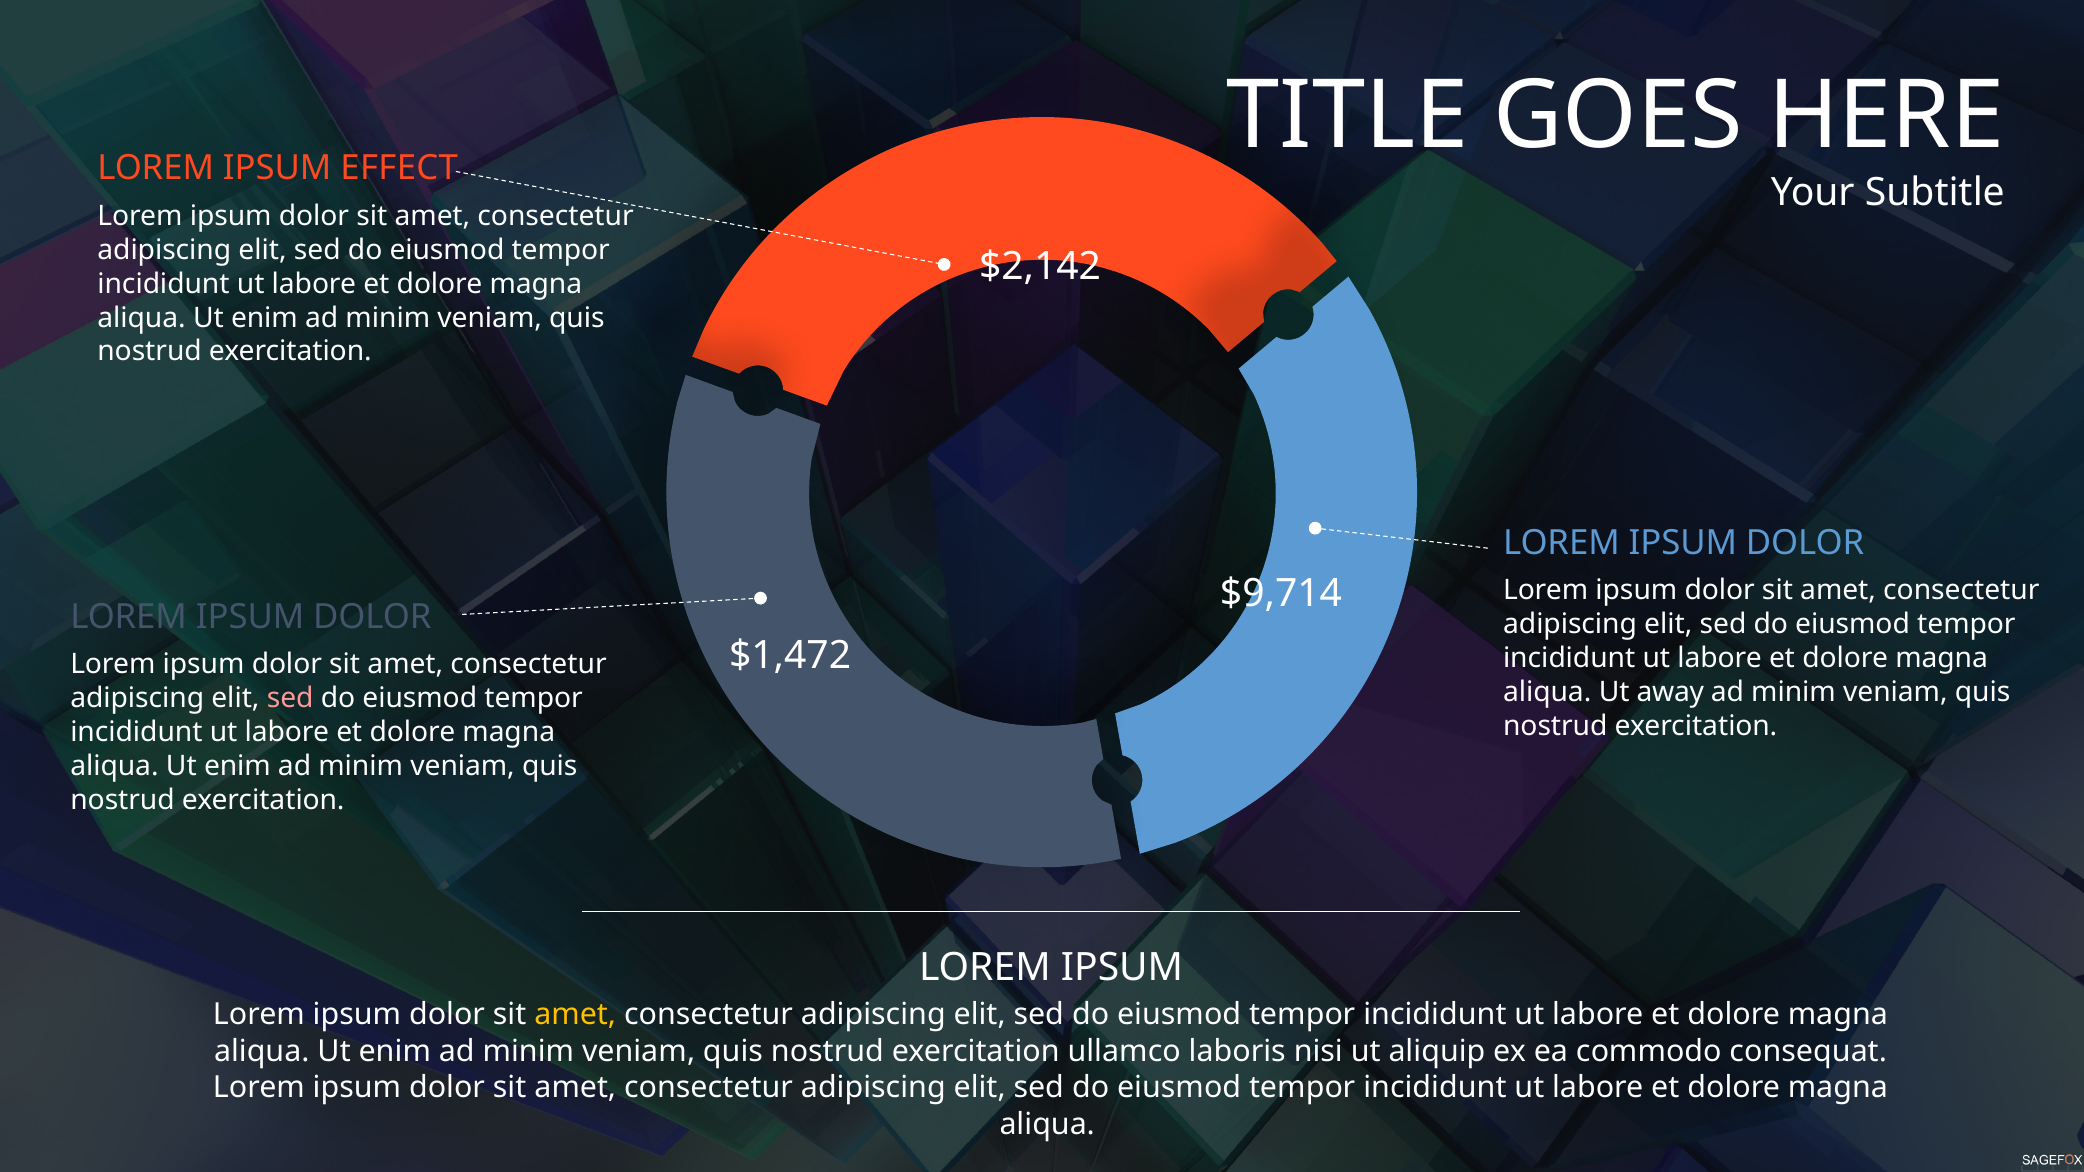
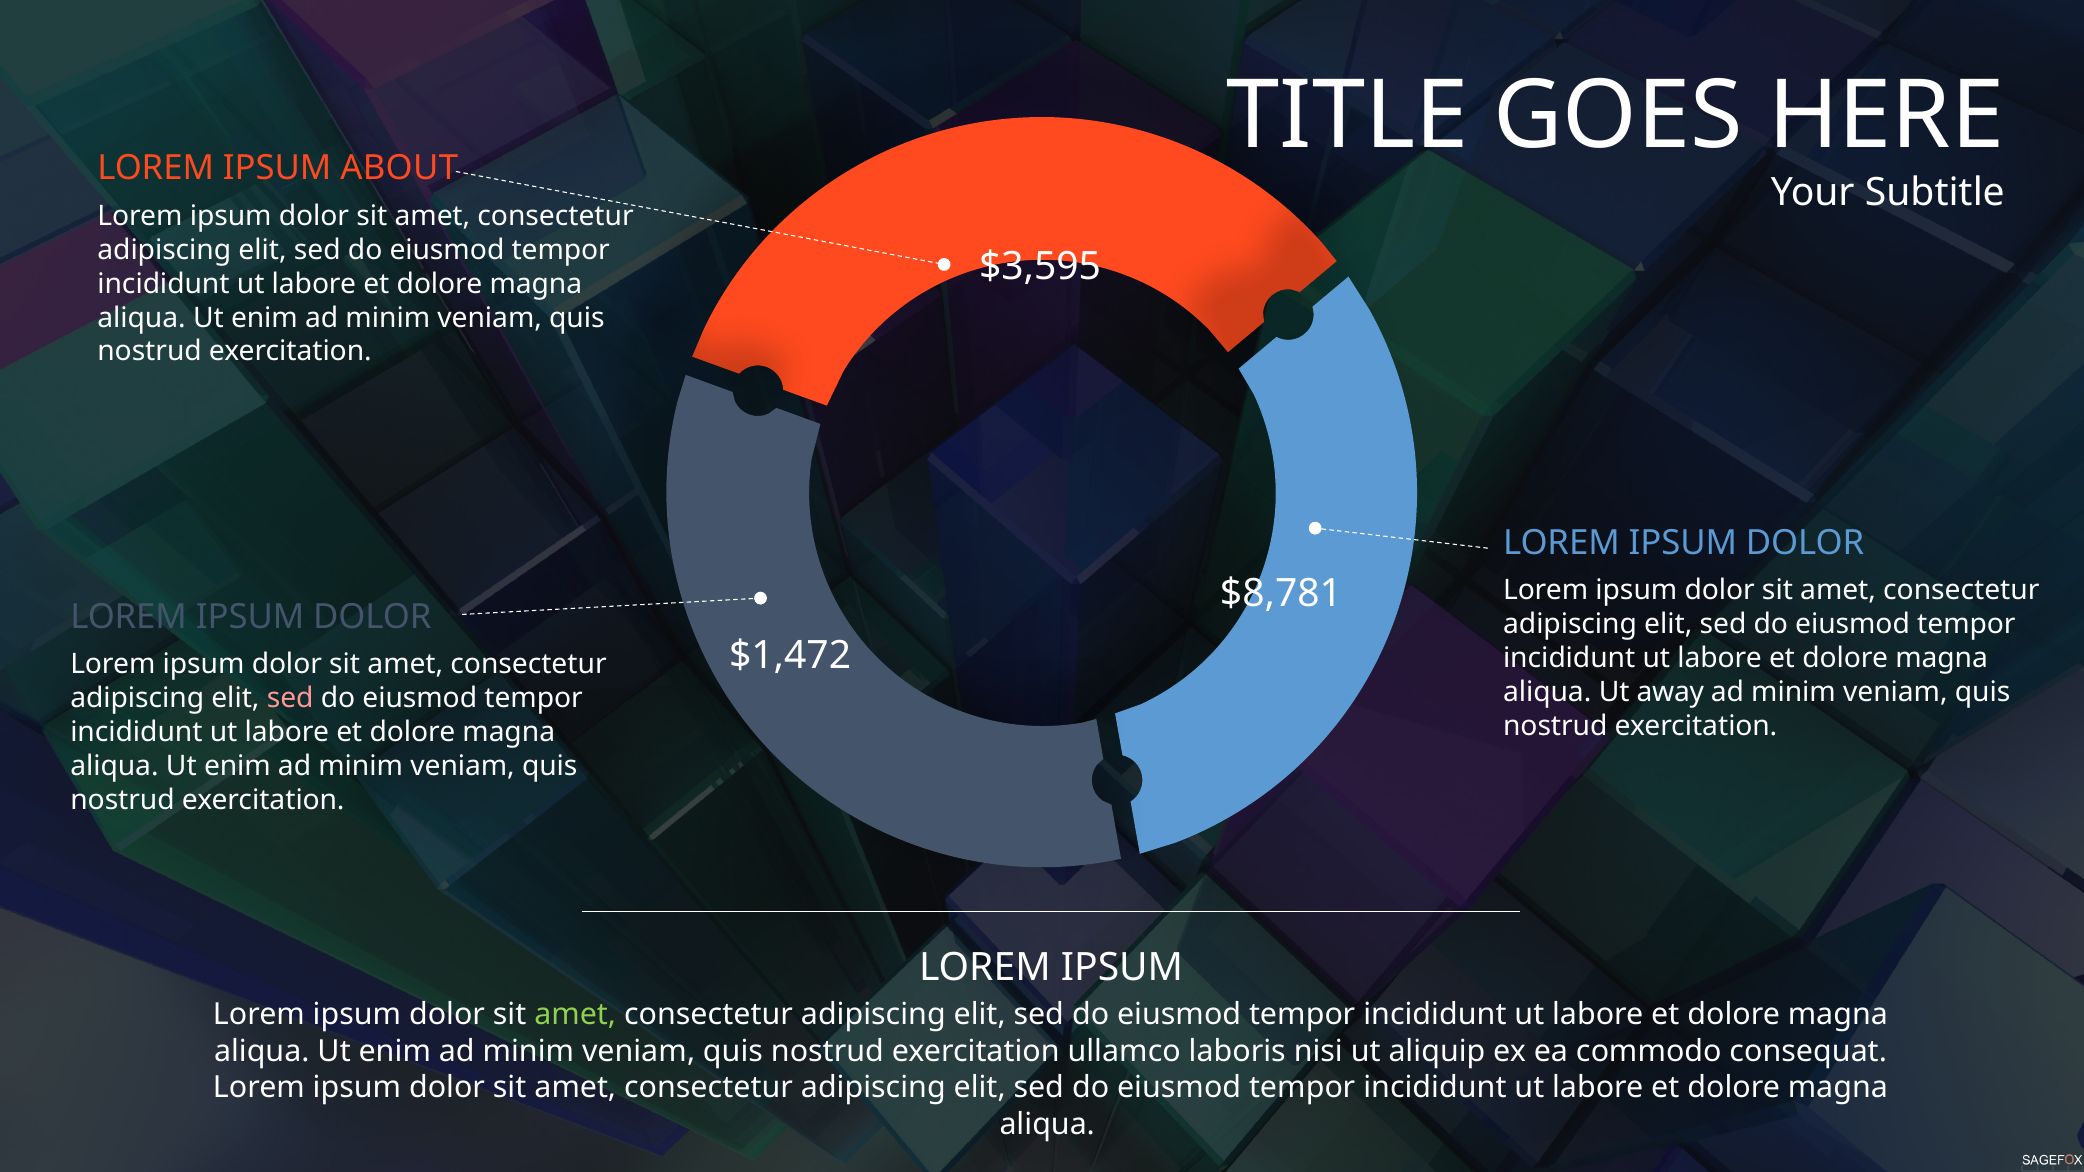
EFFECT: EFFECT -> ABOUT (399, 168)
$2,142: $2,142 -> $3,595 (1040, 267)
$9,714: $9,714 -> $8,781 (1281, 594)
amet colour: yellow -> light green (575, 1015)
